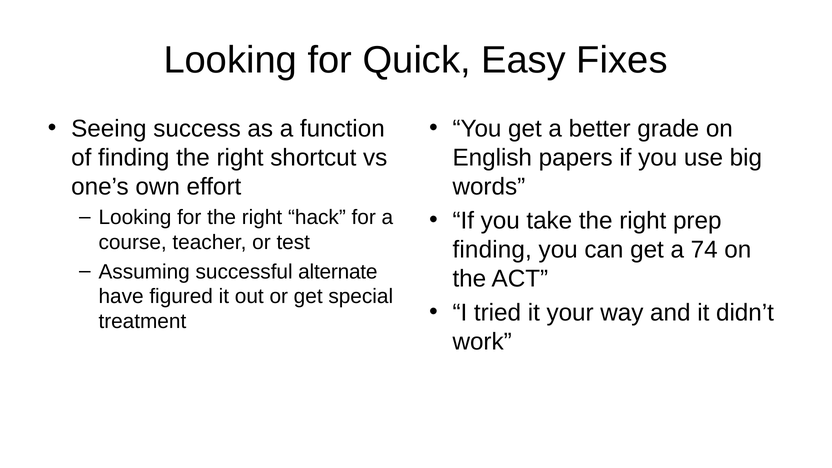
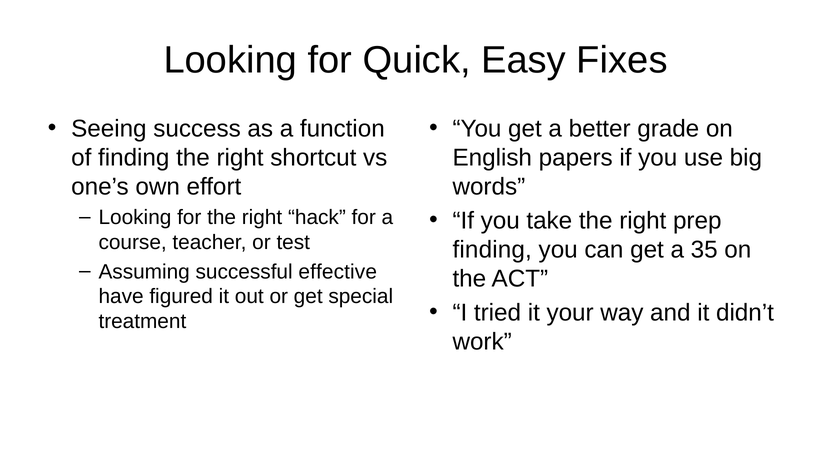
74: 74 -> 35 (704, 250)
alternate: alternate -> effective (338, 272)
